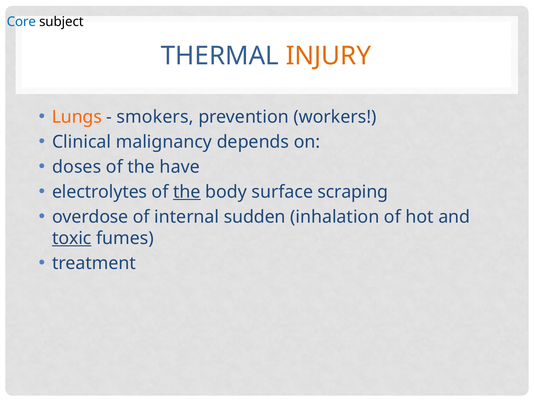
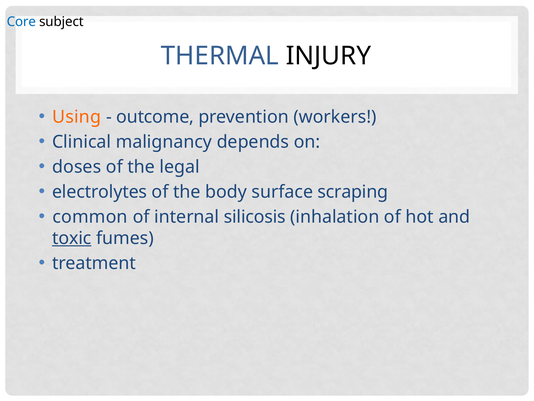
INJURY colour: orange -> black (328, 56)
Lungs: Lungs -> Using (77, 117)
smokers: smokers -> outcome (155, 117)
have: have -> legal (180, 167)
the underline: present -> none (187, 192)
overdose: overdose -> common (90, 217)
sudden: sudden -> silicosis (255, 217)
